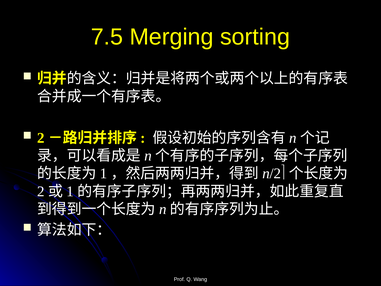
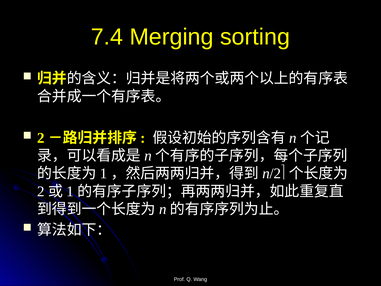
7.5: 7.5 -> 7.4 (107, 37)
